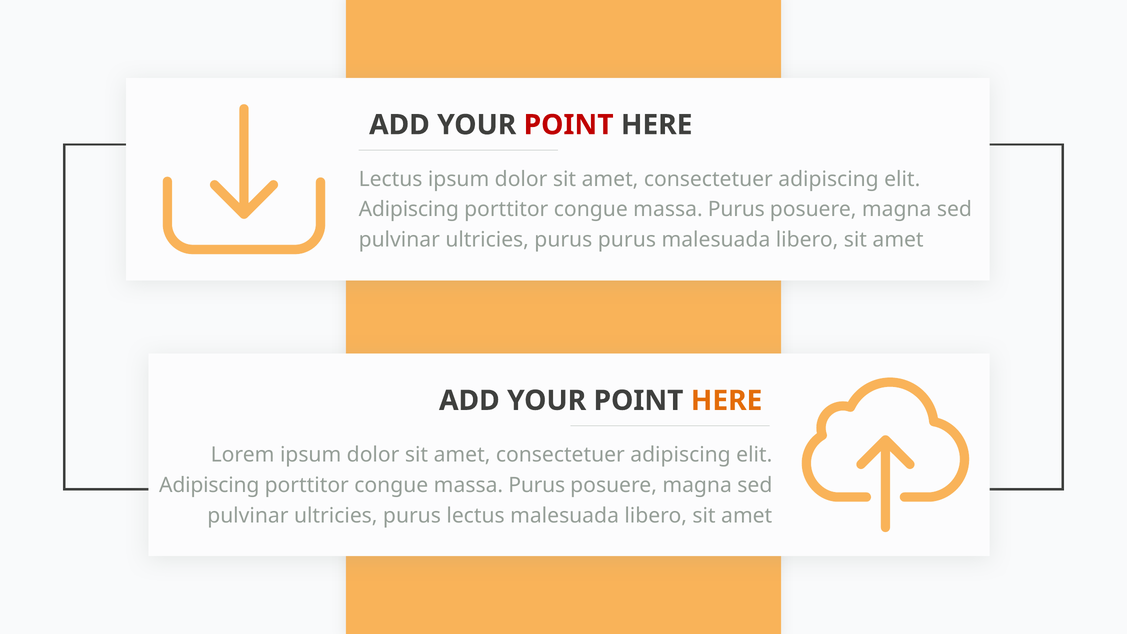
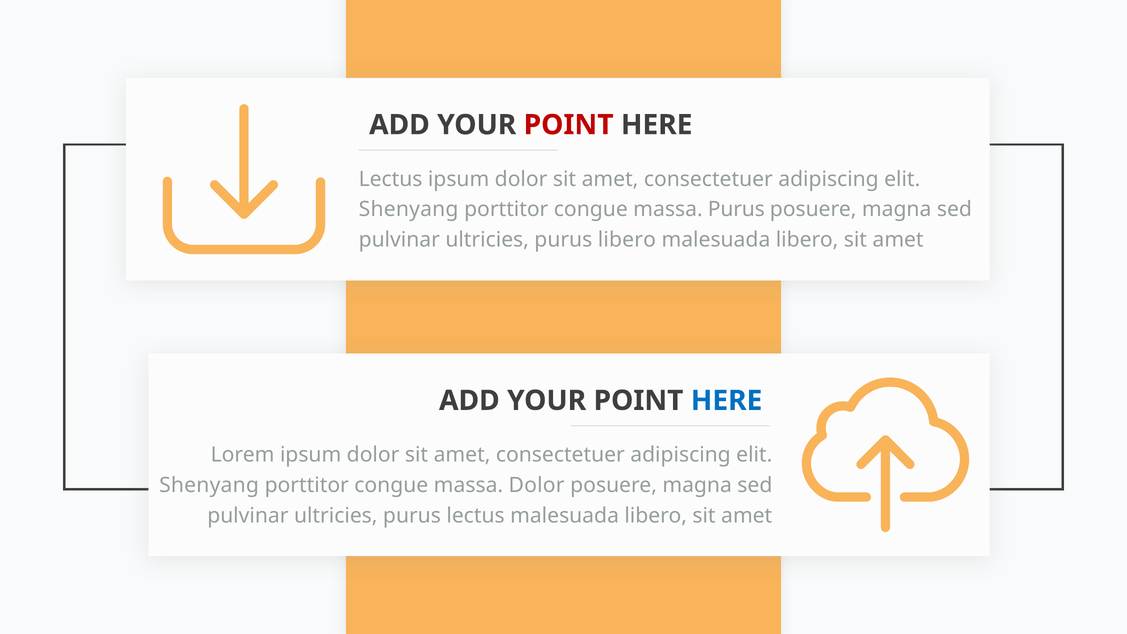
Adipiscing: Adipiscing -> Shenyang (409, 209)
purus purus: purus -> libero (627, 240)
HERE colour: orange -> blue (727, 401)
Adipiscing: Adipiscing -> Shenyang (209, 485)
Purus: Purus -> Dolor (537, 485)
